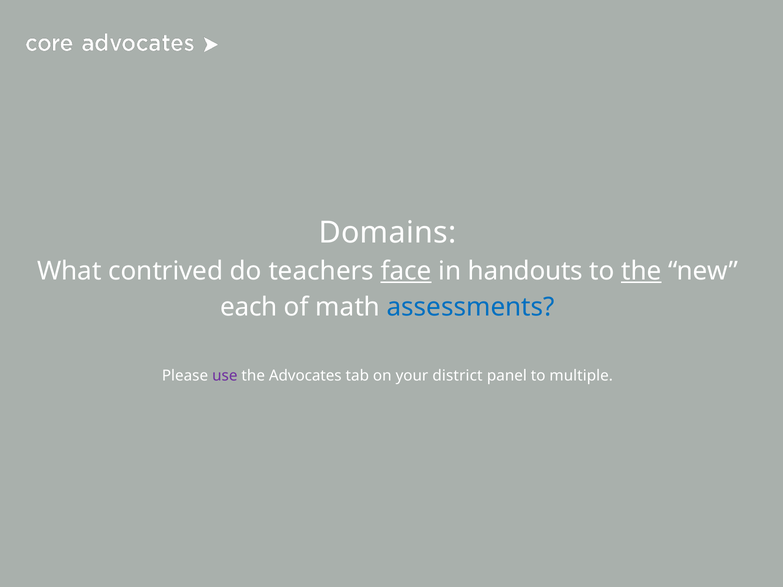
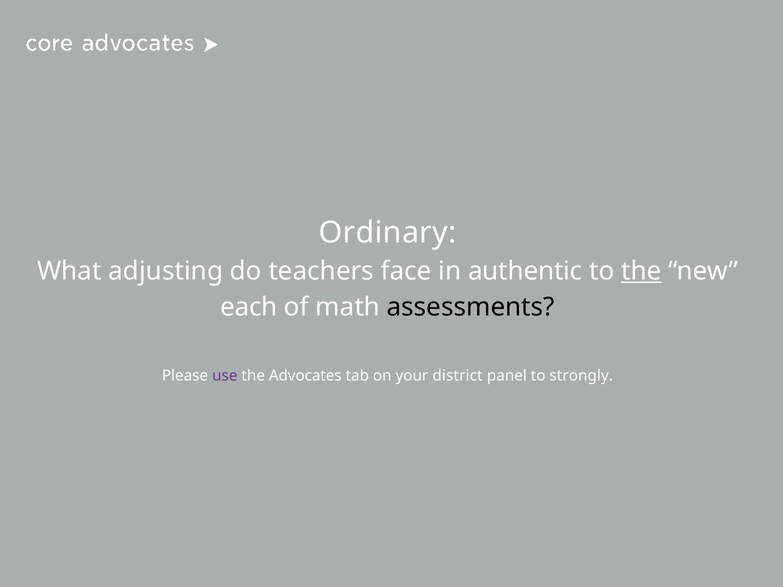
Domains: Domains -> Ordinary (388, 233)
contrived: contrived -> adjusting (166, 271)
face underline: present -> none (406, 271)
handouts: handouts -> authentic (525, 271)
assessments colour: blue -> black (471, 307)
multiple: multiple -> strongly (581, 376)
